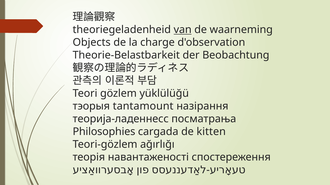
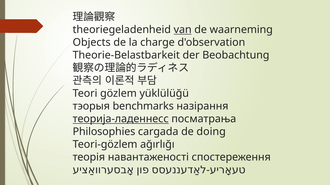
tantamount: tantamount -> benchmarks (143, 107)
теорија-ладеннесс underline: none -> present (121, 119)
kitten: kitten -> doing (211, 132)
